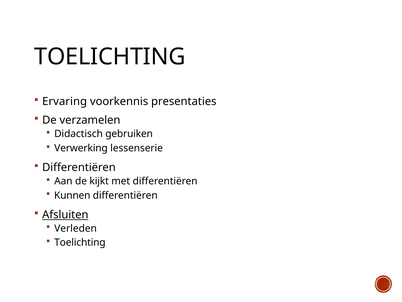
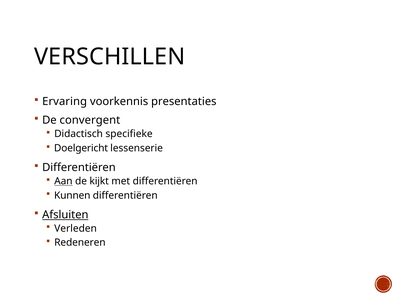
TOELICHTING: TOELICHTING -> VERSCHILLEN (110, 57)
verzamelen: verzamelen -> convergent (90, 120)
gebruiken: gebruiken -> specifieke (129, 134)
Verwerking: Verwerking -> Doelgericht (81, 148)
Aan underline: none -> present (63, 181)
Toelichting: Toelichting -> Redeneren (80, 242)
